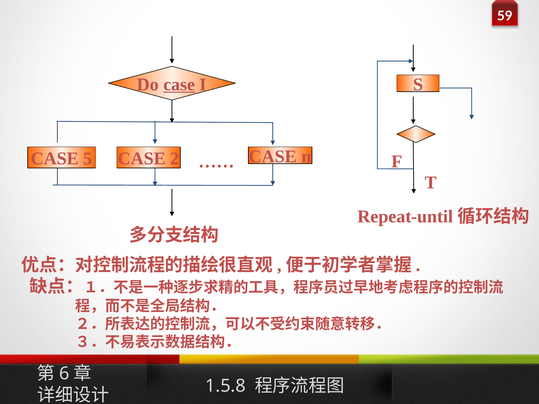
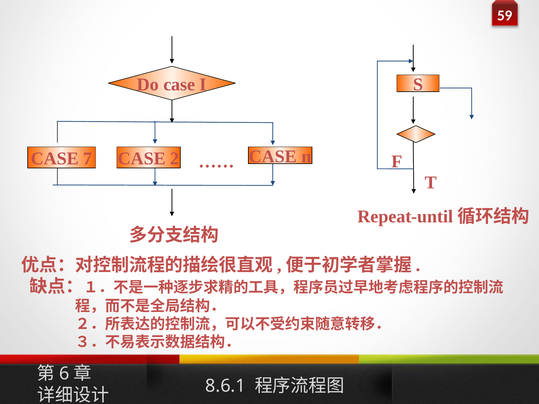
case underline: present -> none (179, 84)
5: 5 -> 7 (88, 159)
1.5.8: 1.5.8 -> 8.6.1 (225, 386)
